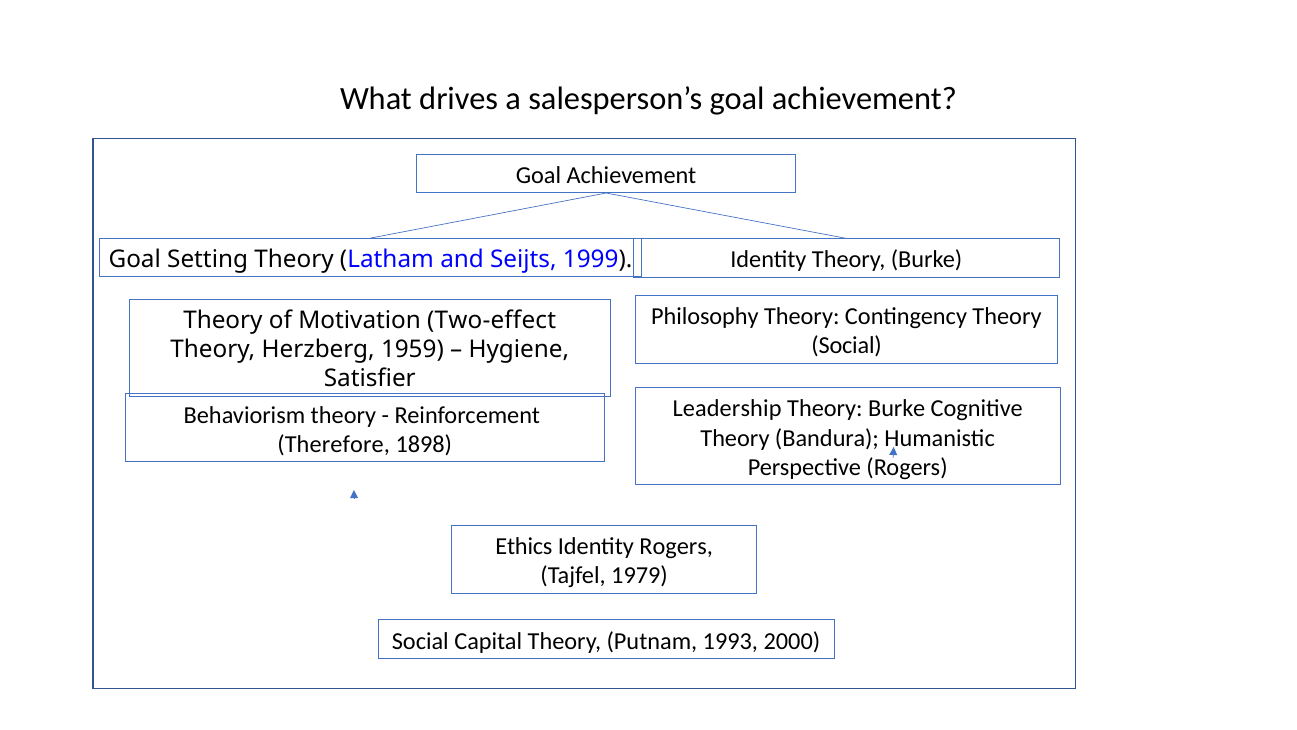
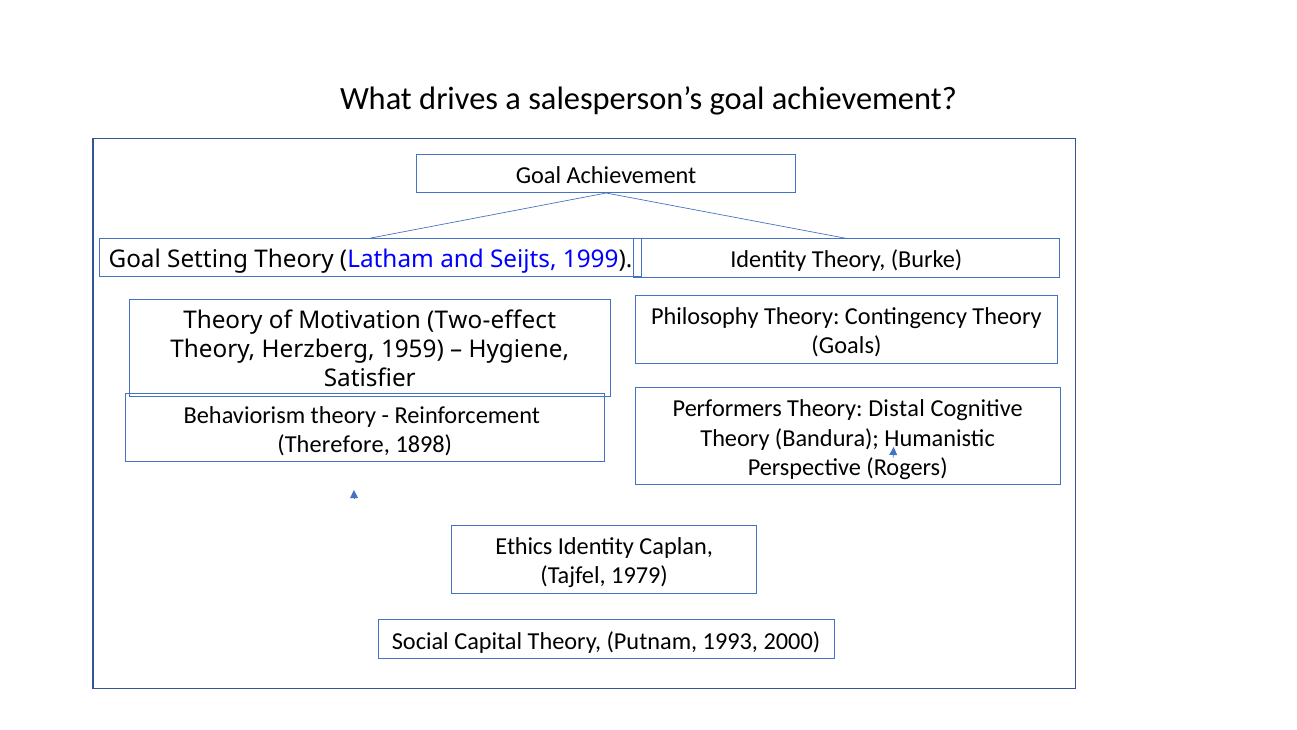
Social: Social -> Goals (846, 345)
Leadership: Leadership -> Performers (727, 409)
Burke: Burke -> Distal (897, 409)
Identity Rogers: Rogers -> Caplan (676, 546)
